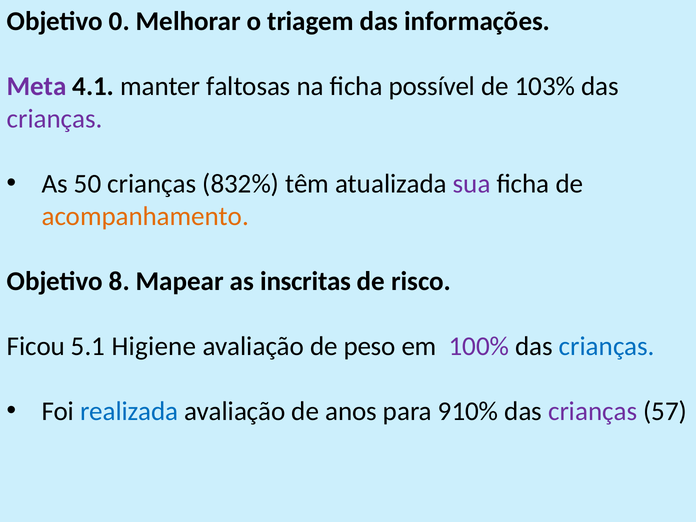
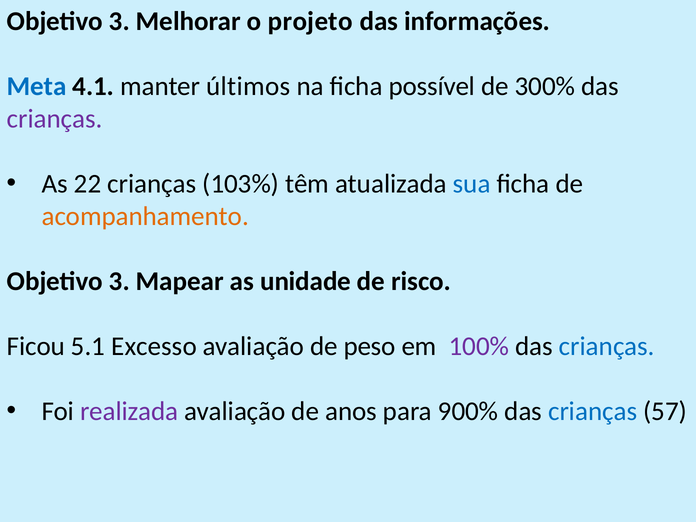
0: 0 -> 3 (119, 22)
triagem: triagem -> projeto (310, 22)
Meta colour: purple -> blue (37, 87)
faltosas: faltosas -> últimos (248, 87)
103%: 103% -> 300% (545, 87)
50: 50 -> 22 (88, 184)
832%: 832% -> 103% (241, 184)
sua colour: purple -> blue (472, 184)
8: 8 -> 3 (119, 282)
inscritas: inscritas -> unidade (306, 282)
Higiene: Higiene -> Excesso (154, 347)
realizada colour: blue -> purple (129, 412)
910%: 910% -> 900% (468, 412)
crianças colour: purple -> blue (593, 412)
